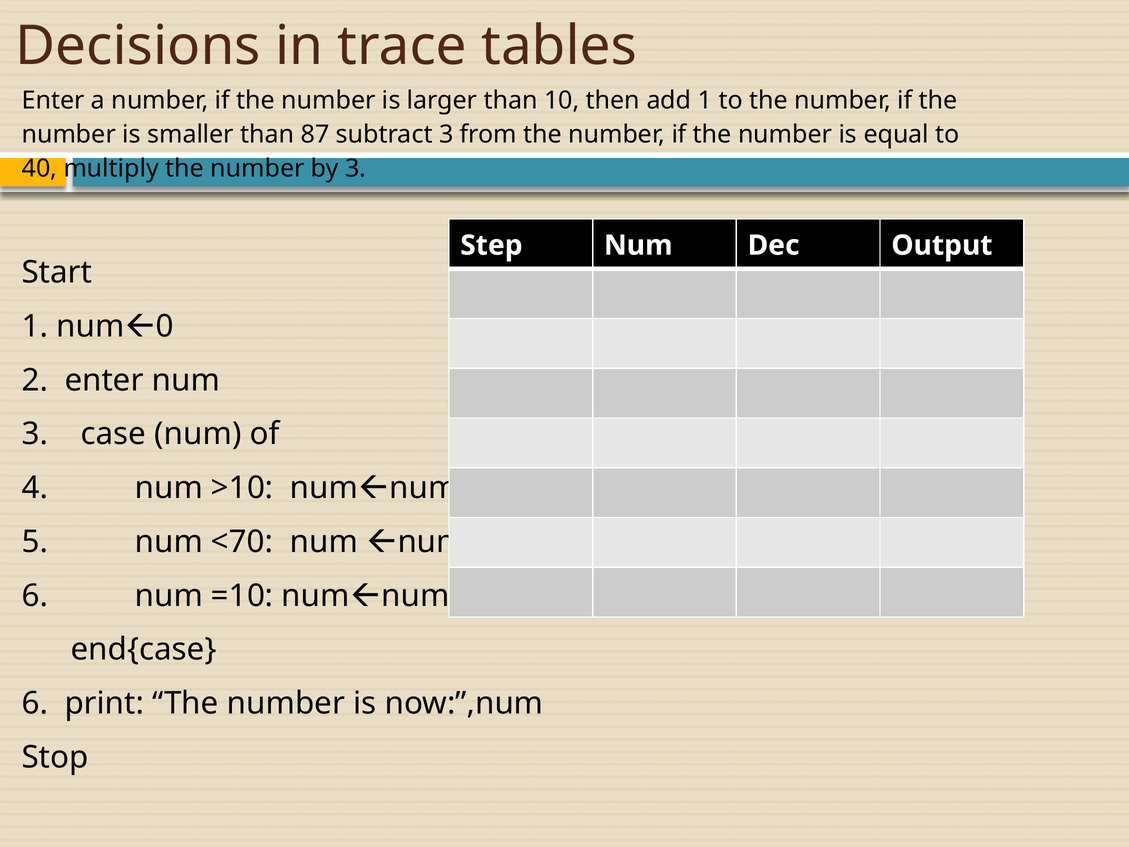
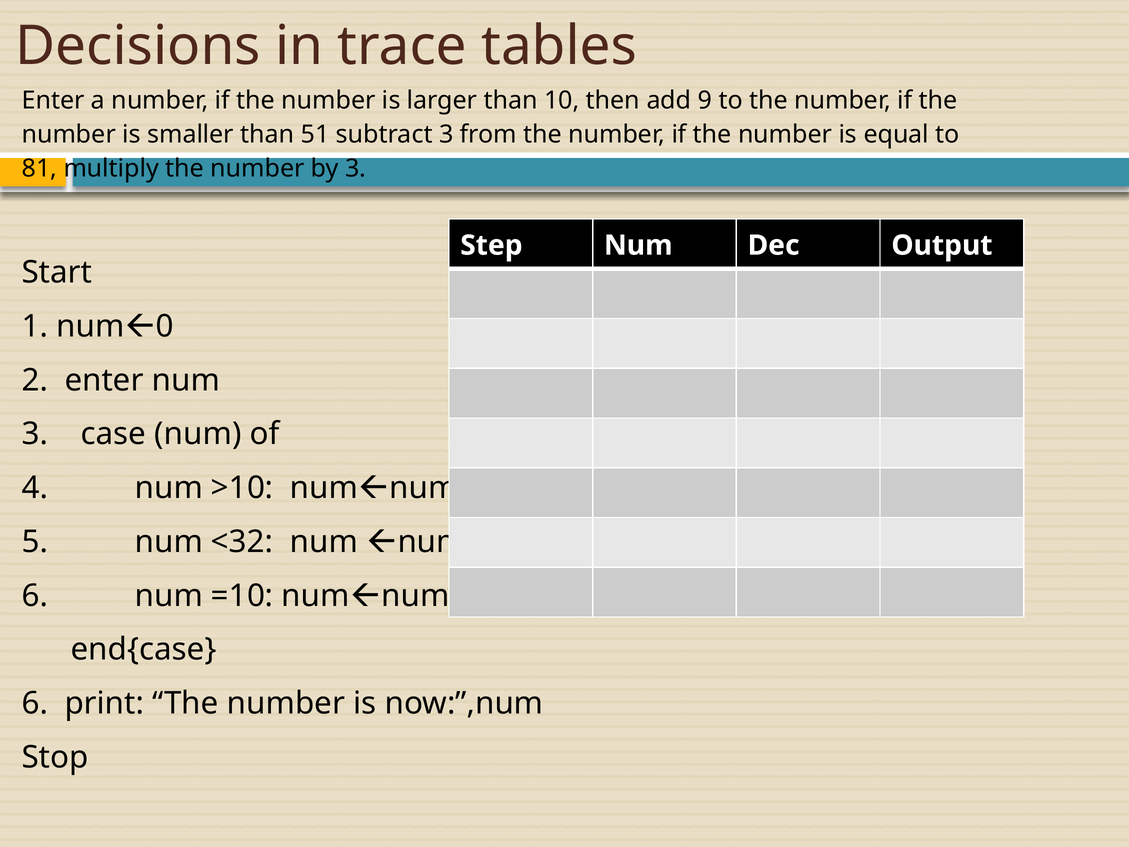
add 1: 1 -> 9 (705, 100)
87: 87 -> 51 (315, 134)
40: 40 -> 81 (39, 169)
<70: <70 -> <32 (242, 542)
